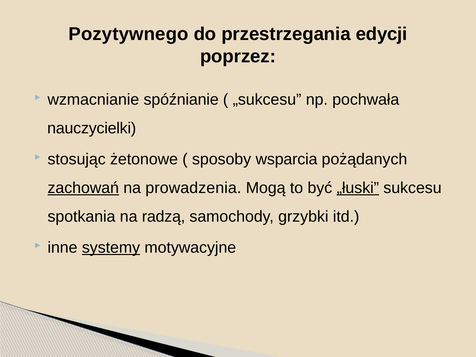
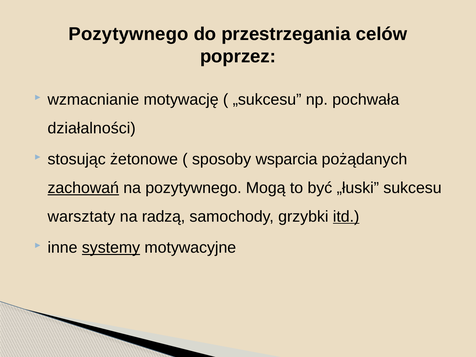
edycji: edycji -> celów (381, 34)
spóźnianie: spóźnianie -> motywację (181, 100)
nauczycielki: nauczycielki -> działalności (92, 128)
na prowadzenia: prowadzenia -> pozytywnego (193, 188)
„łuski underline: present -> none (358, 188)
spotkania: spotkania -> warsztaty (81, 216)
itd underline: none -> present (346, 216)
